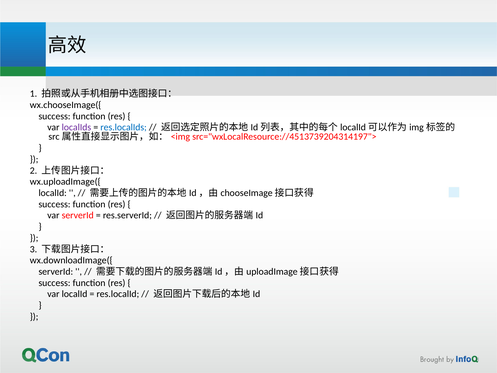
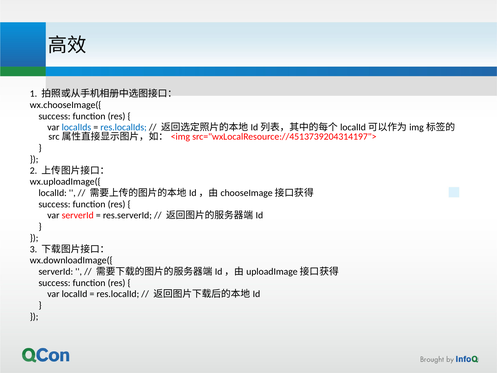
localIds colour: purple -> blue (76, 127)
